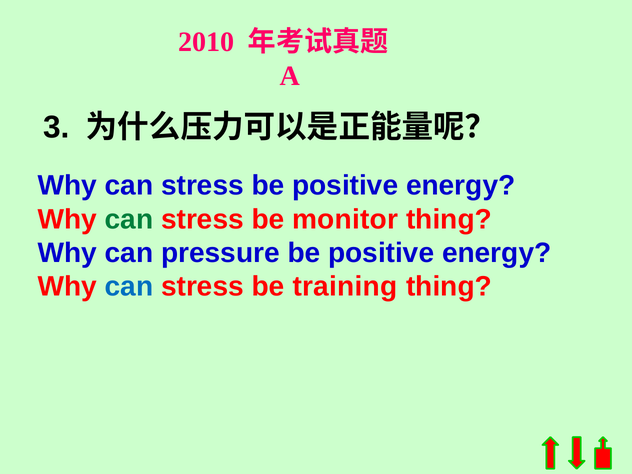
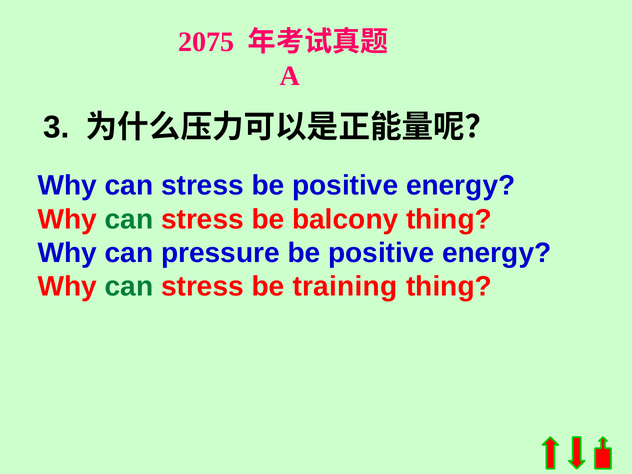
2010: 2010 -> 2075 (206, 42)
monitor: monitor -> balcony (345, 219)
can colour: blue -> green (129, 287)
